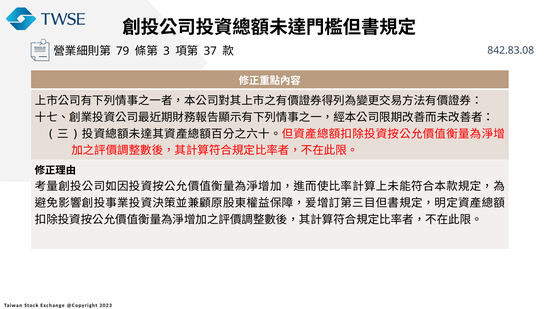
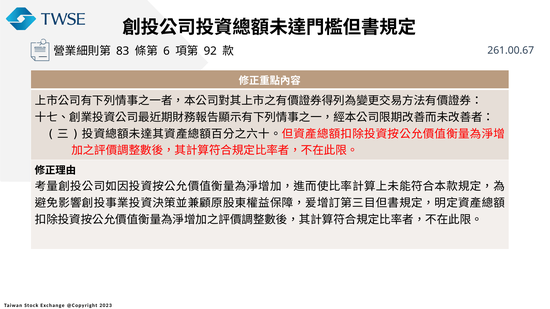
79: 79 -> 83 (123, 51)
3: 3 -> 6 (166, 51)
37: 37 -> 92 (210, 51)
842.83.08: 842.83.08 -> 261.00.67 (511, 50)
